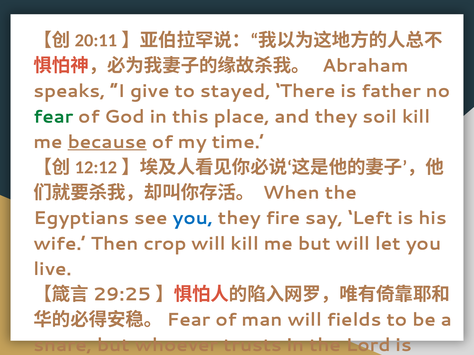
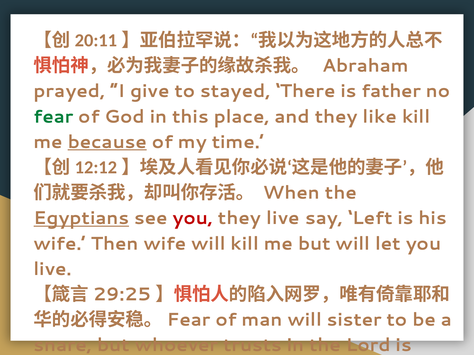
speaks: speaks -> prayed (69, 91)
soil: soil -> like (380, 117)
Egyptians underline: none -> present (81, 219)
you colour: blue -> red (193, 219)
they fire: fire -> live (283, 219)
Then crop: crop -> wife (165, 244)
fields: fields -> sister (354, 320)
